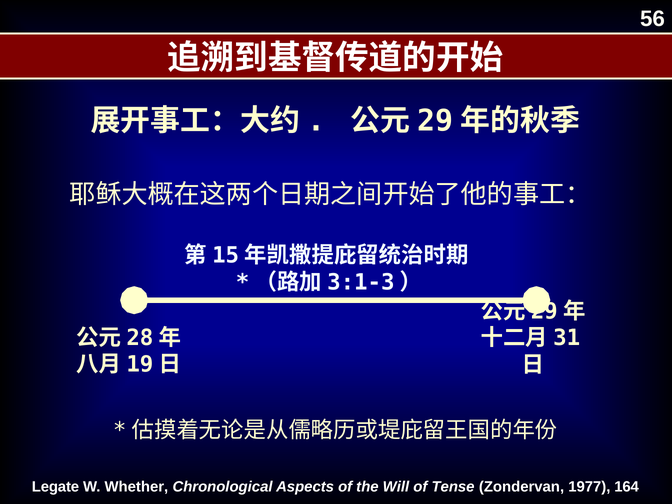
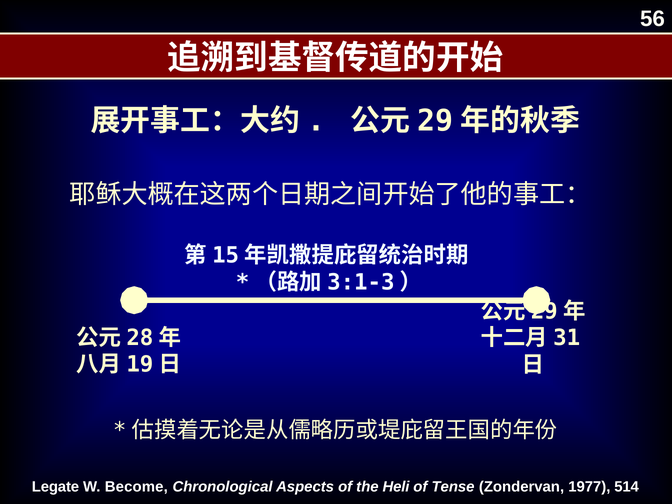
Whether: Whether -> Become (136, 487)
Will: Will -> Heli (396, 487)
164: 164 -> 514 (627, 487)
